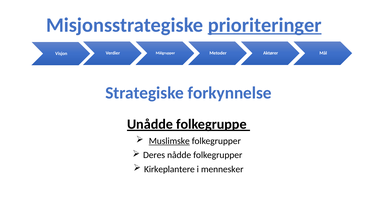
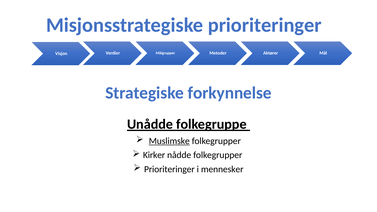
prioriteringer underline: present -> none (265, 25)
Deres: Deres -> Kirker (154, 155)
Kirkeplantere: Kirkeplantere -> Prioriteringer (169, 169)
